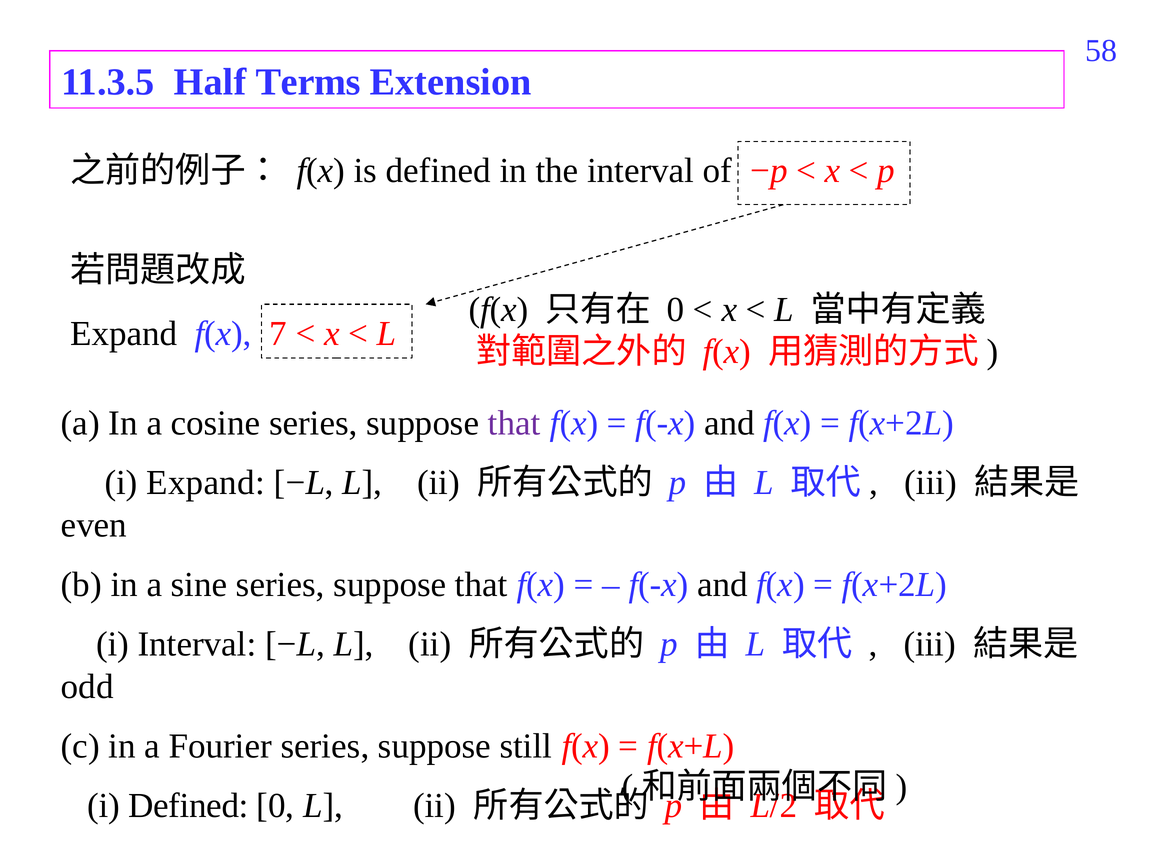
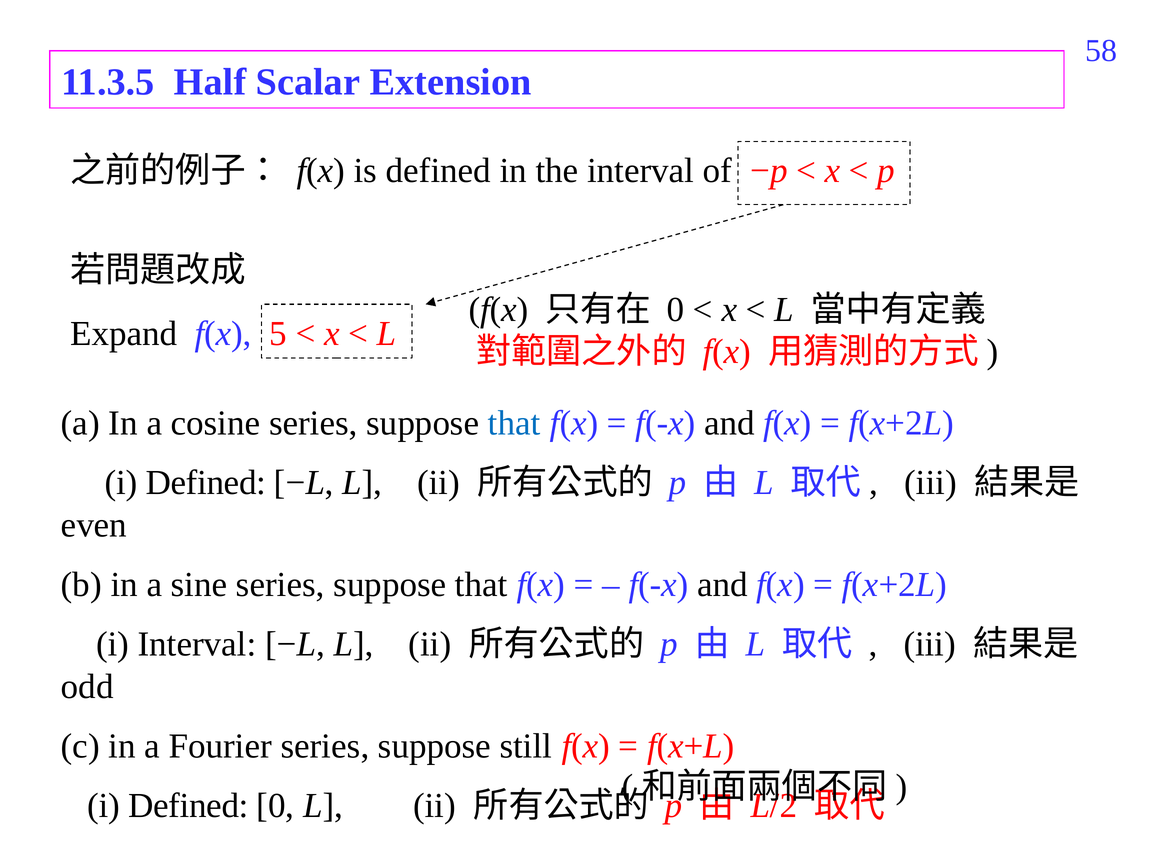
Terms: Terms -> Scalar (308, 82)
7: 7 -> 5 (278, 334)
that colour: purple -> blue (514, 423)
Expand: Expand -> Defined (206, 483)
